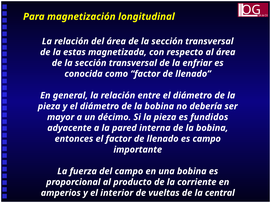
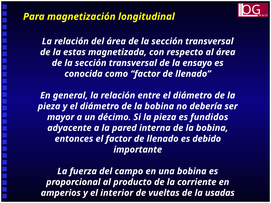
enfriar: enfriar -> ensayo (197, 63)
es campo: campo -> debido (207, 139)
central: central -> usadas (220, 193)
